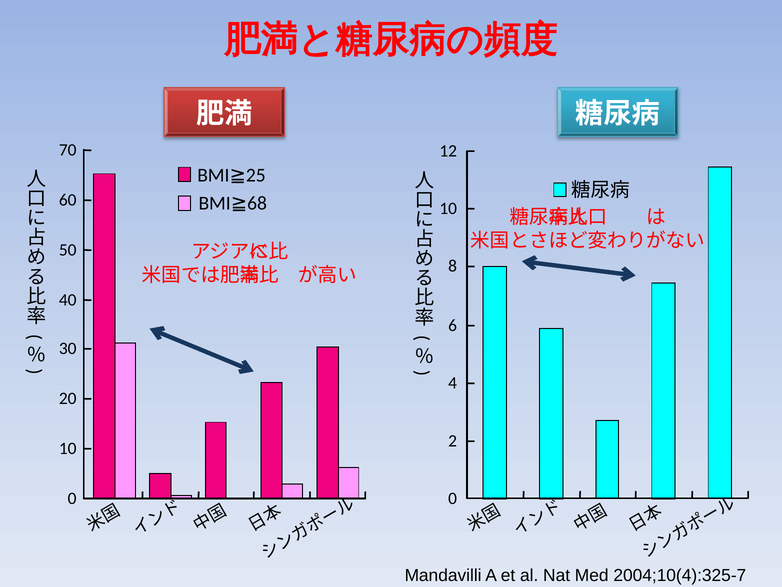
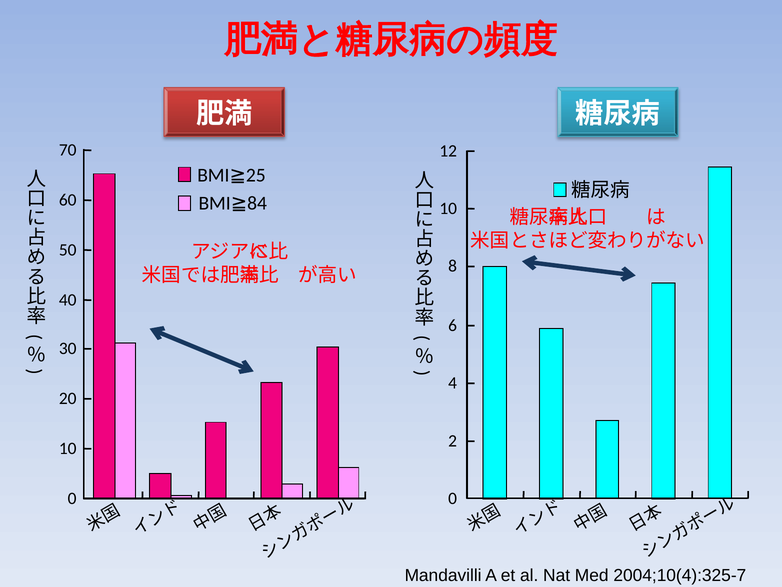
68: 68 -> 84 (257, 203)
